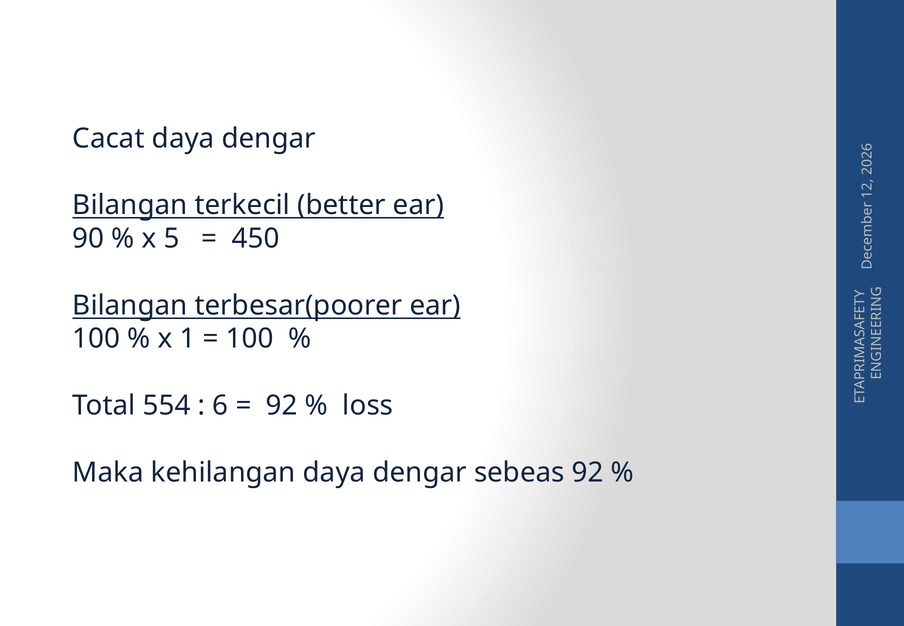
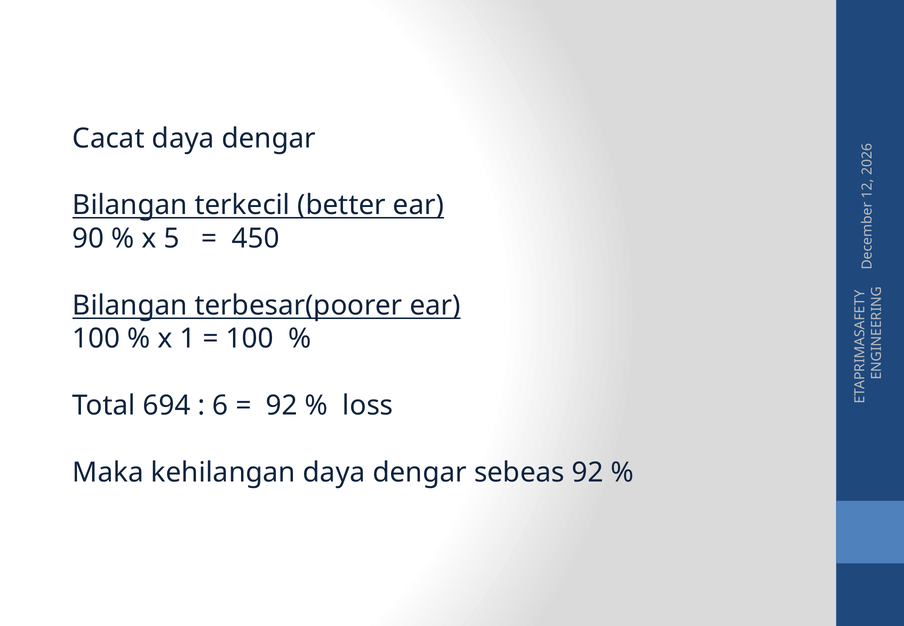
554: 554 -> 694 (167, 405)
